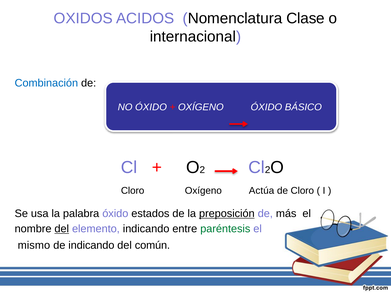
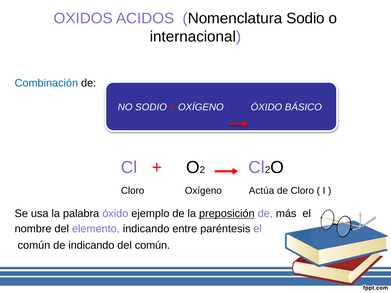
Nomenclatura Clase: Clase -> Sodio (306, 18)
NO ÓXIDO: ÓXIDO -> SODIO (151, 107)
estados: estados -> ejemplo (150, 214)
del underline: present -> none (62, 229)
paréntesis colour: green -> black (225, 229)
mismo: mismo -> común (34, 245)
